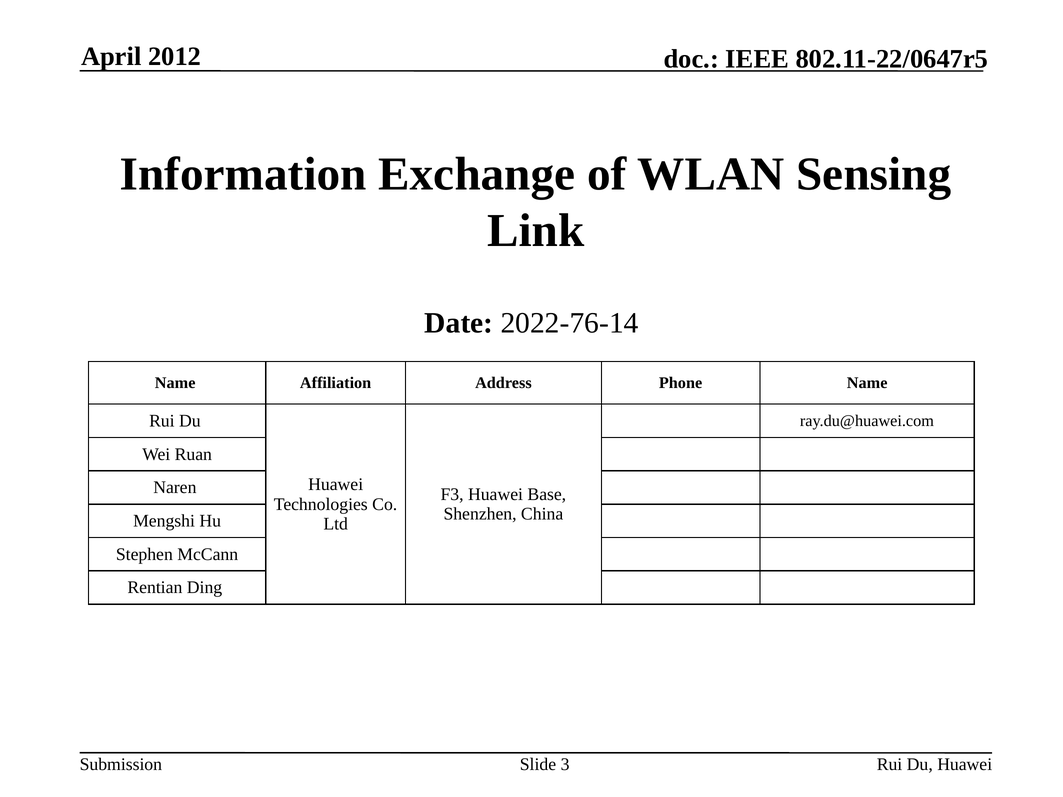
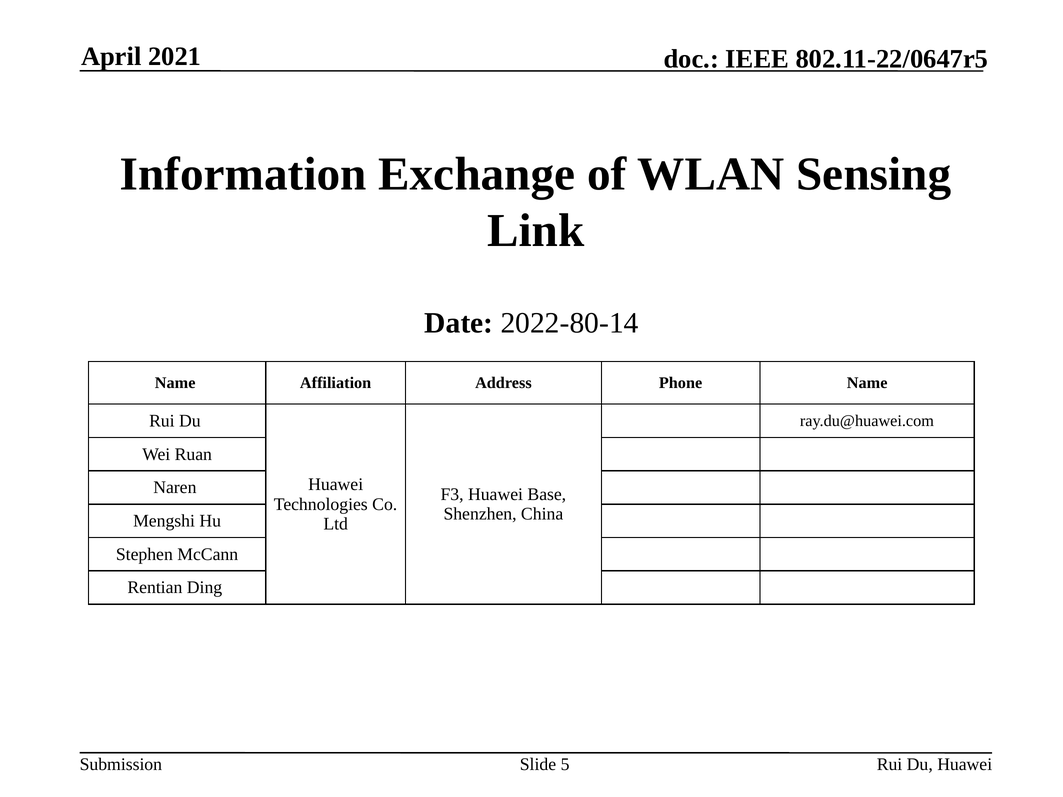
2012: 2012 -> 2021 (175, 56)
2022-76-14: 2022-76-14 -> 2022-80-14 (570, 323)
3: 3 -> 5 (565, 765)
